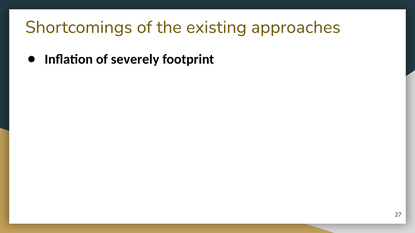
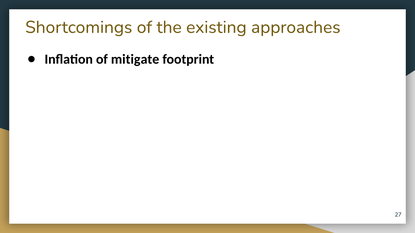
severely: severely -> mitigate (135, 60)
